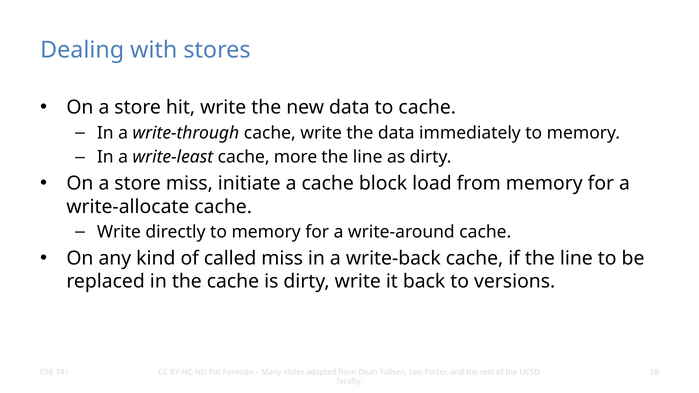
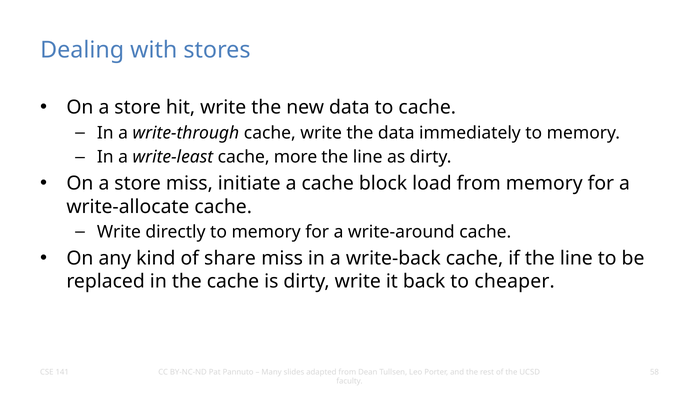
called: called -> share (230, 258)
versions: versions -> cheaper (515, 282)
